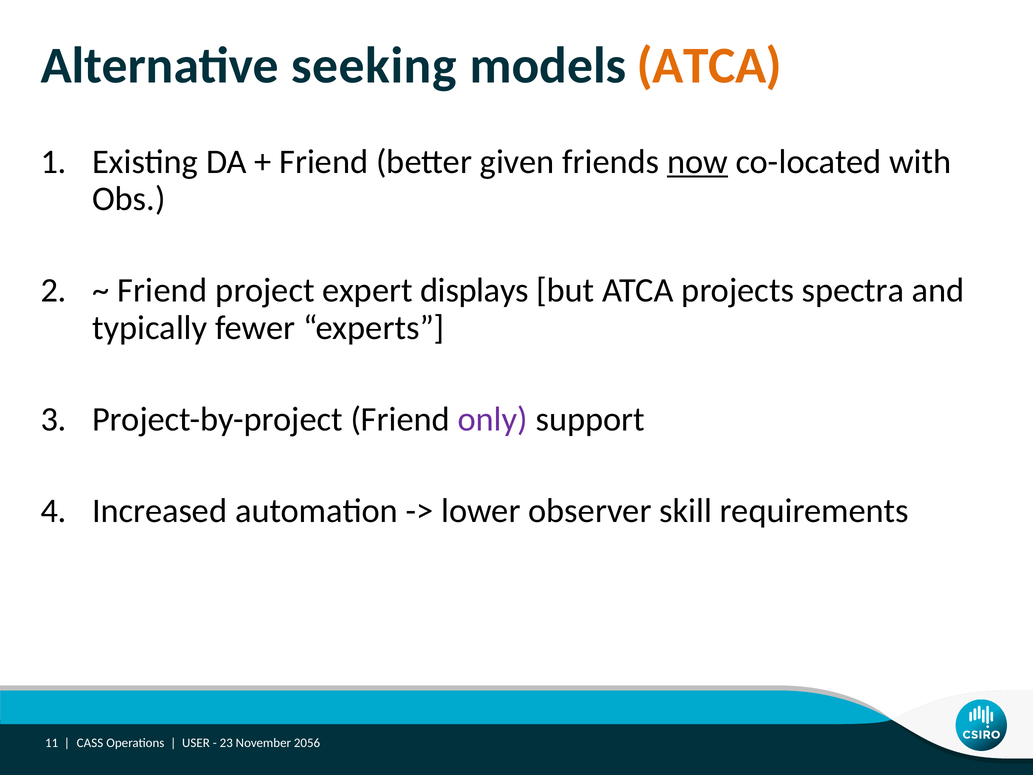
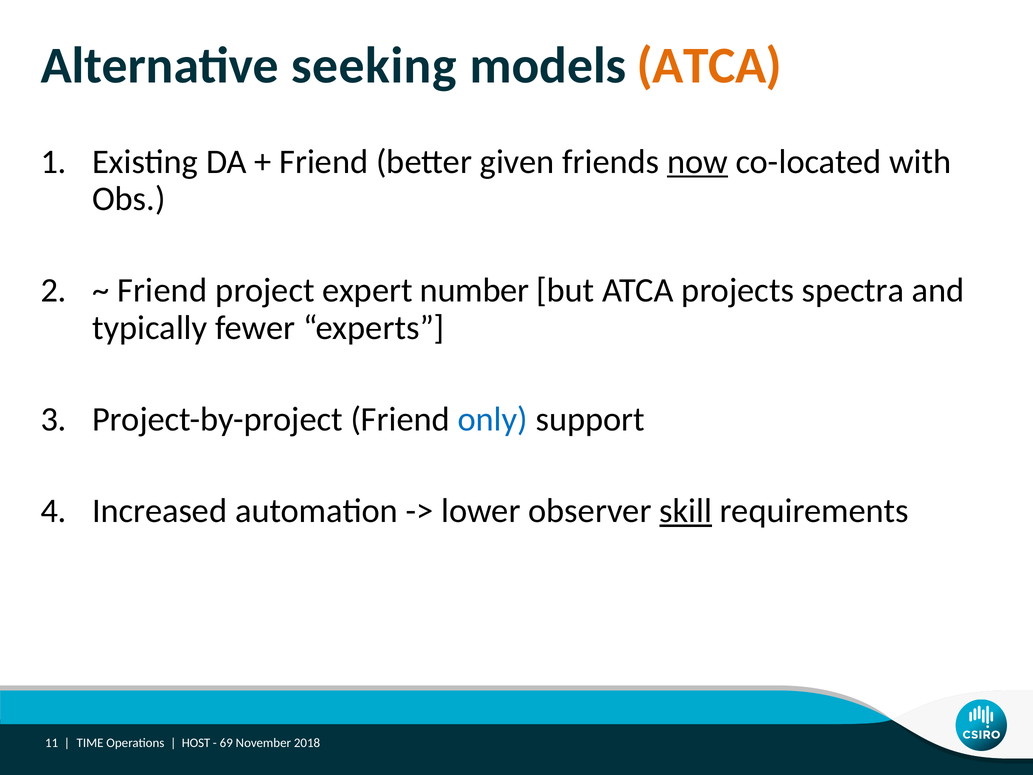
displays: displays -> number (475, 290)
only colour: purple -> blue (493, 419)
skill underline: none -> present (686, 511)
CASS: CASS -> TIME (90, 743)
USER: USER -> HOST (196, 743)
23: 23 -> 69 (226, 743)
2056: 2056 -> 2018 (307, 743)
